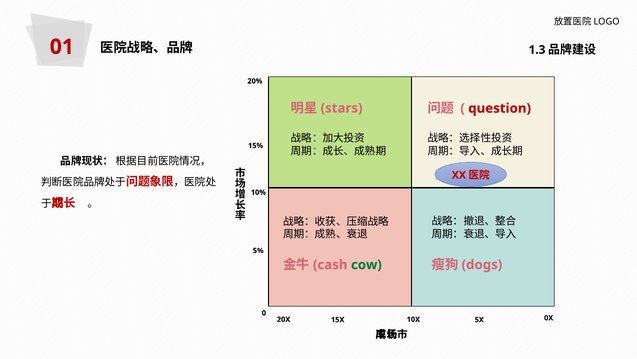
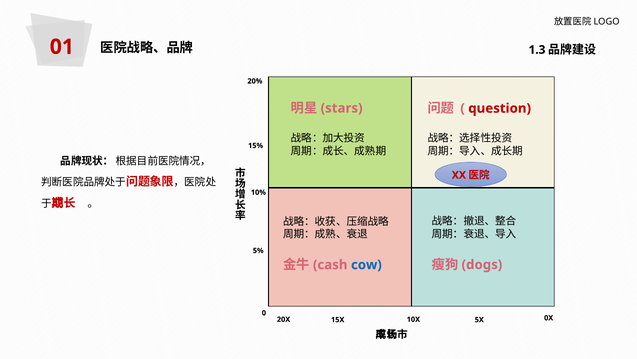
cow colour: green -> blue (366, 264)
